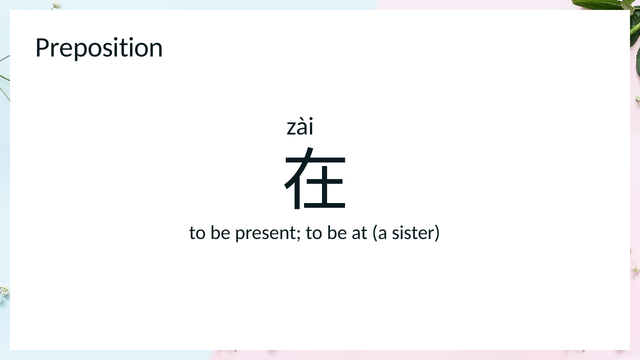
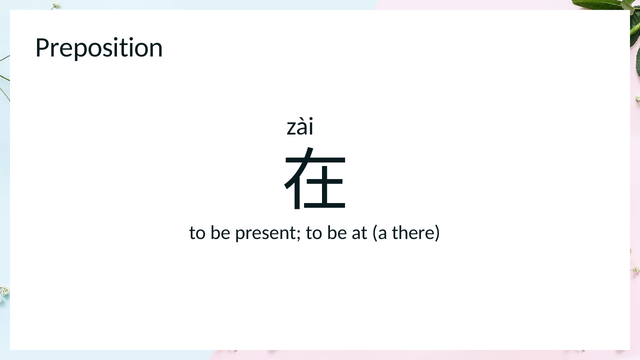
sister: sister -> there (416, 233)
